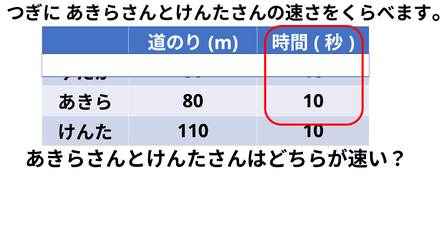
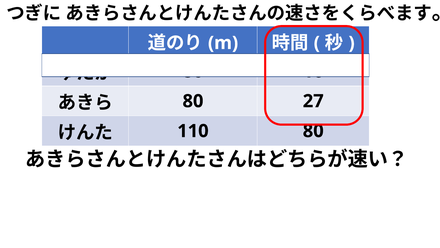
80 10: 10 -> 27 (313, 101)
110 10: 10 -> 80 (313, 131)
